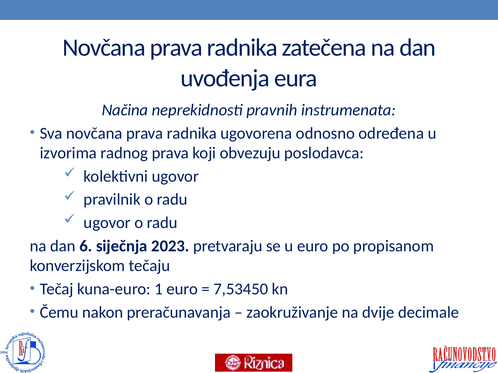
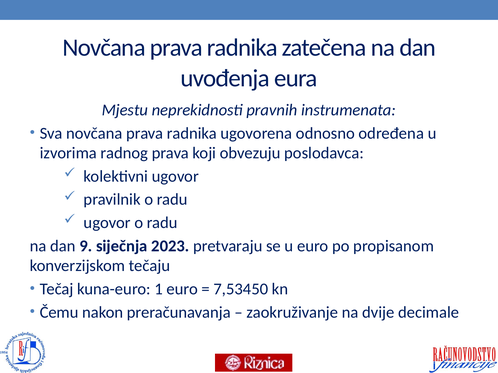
Načina: Načina -> Mjestu (125, 110)
6: 6 -> 9 (86, 246)
